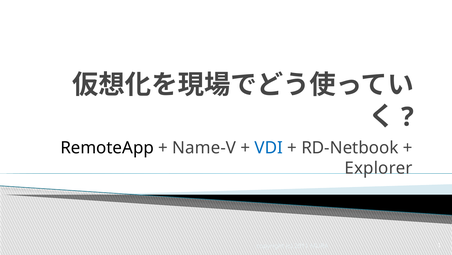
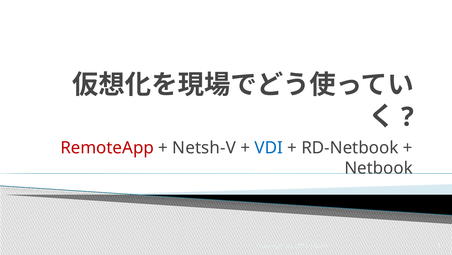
RemoteApp colour: black -> red (107, 147)
Name-V: Name-V -> Netsh-V (204, 147)
Explorer: Explorer -> Netbook (379, 168)
